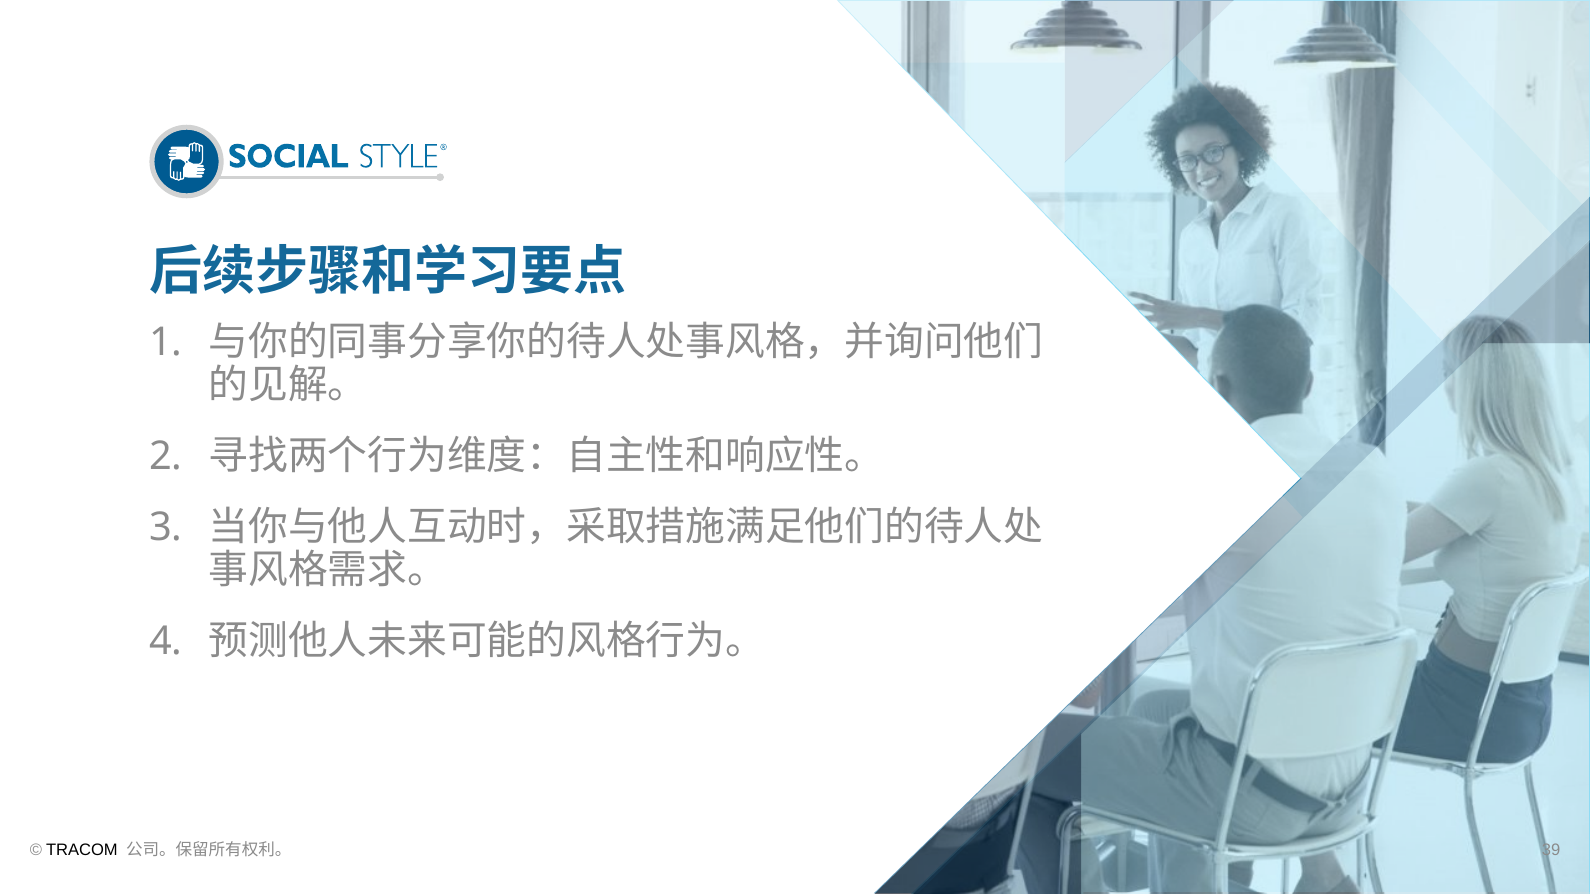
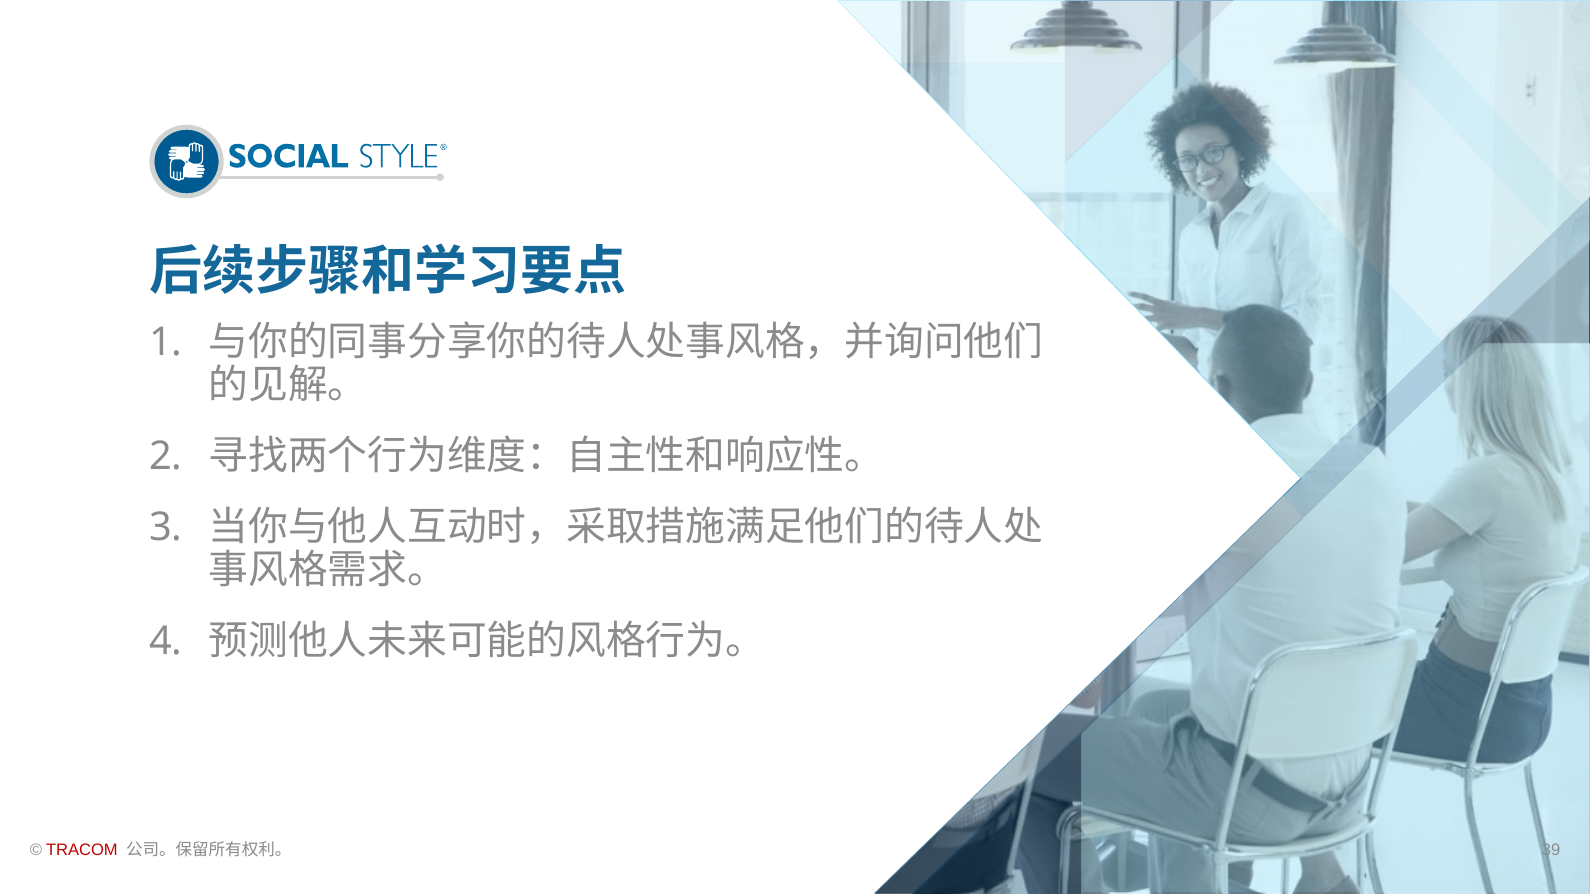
TRACOM colour: black -> red (82, 851)
